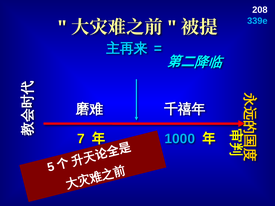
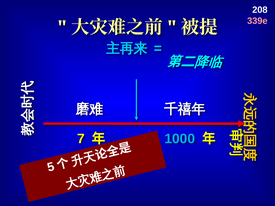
339e colour: light blue -> pink (257, 21)
